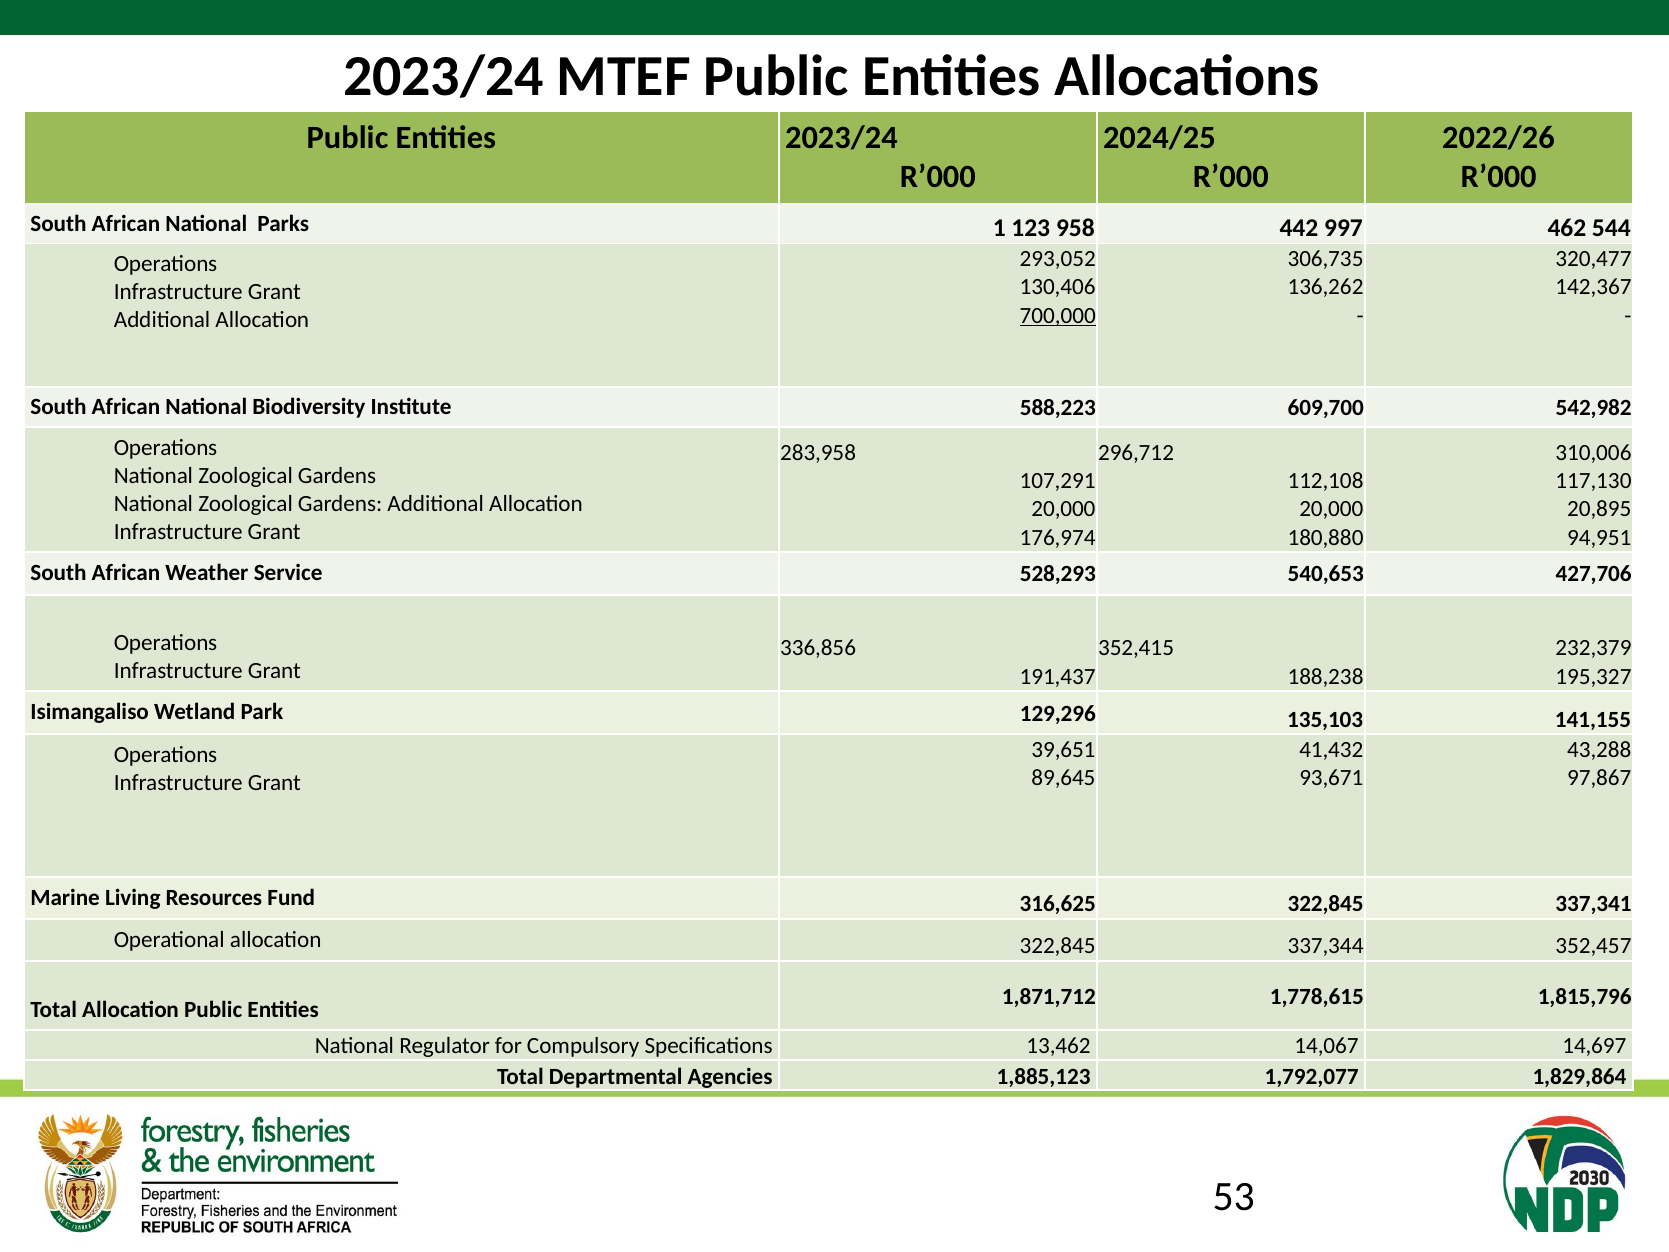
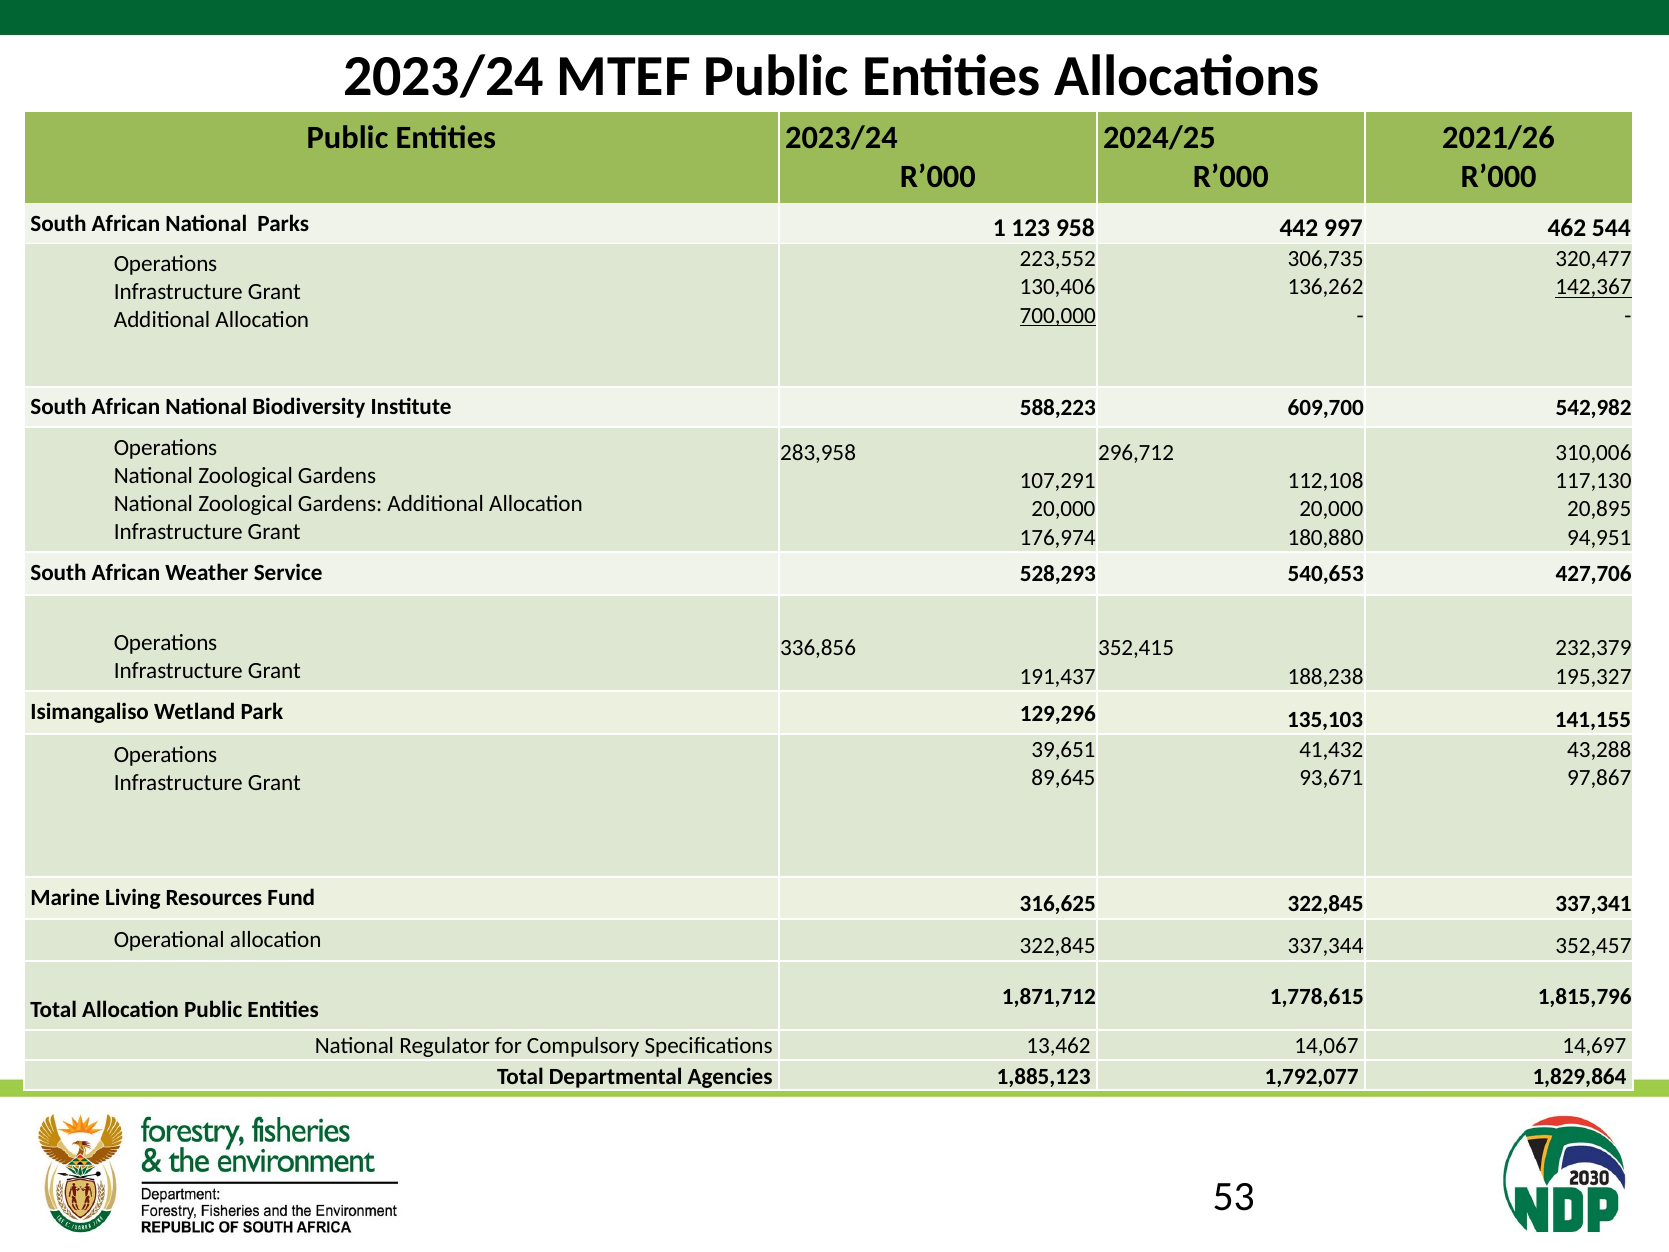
2022/26: 2022/26 -> 2021/26 (1498, 138)
293,052: 293,052 -> 223,552 (1058, 259)
142,367 underline: none -> present (1593, 287)
